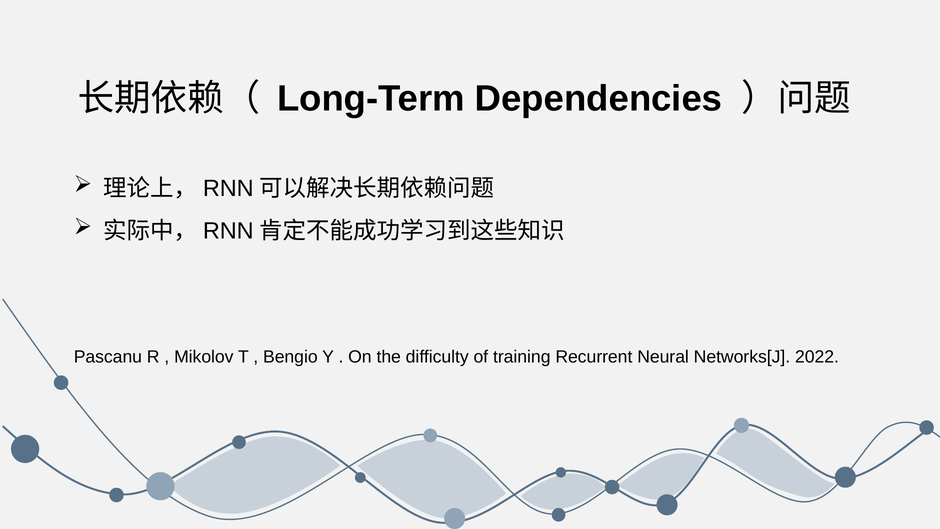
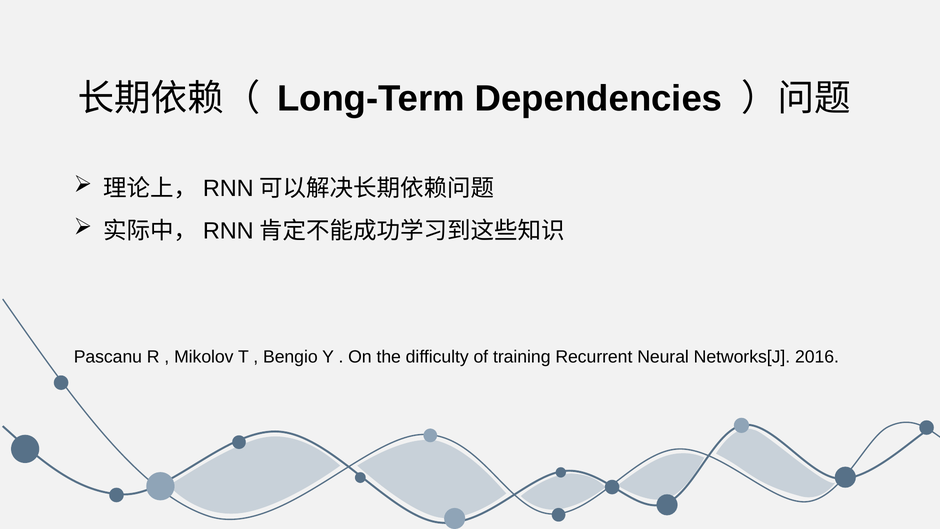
2022: 2022 -> 2016 (817, 357)
